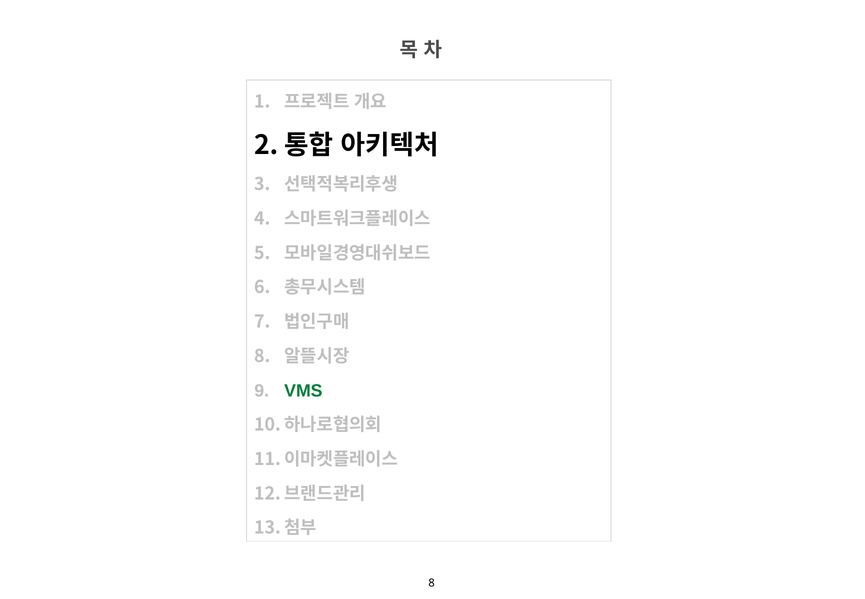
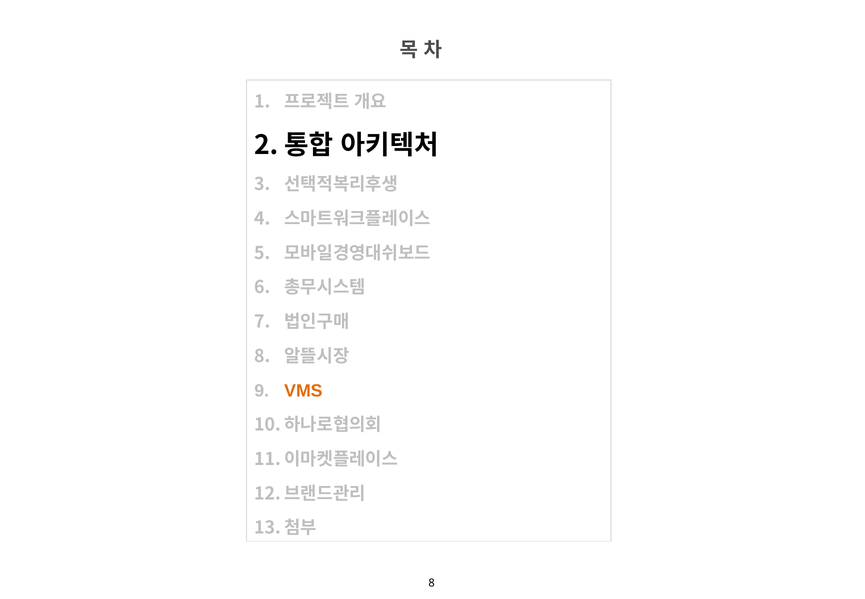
VMS colour: green -> orange (303, 391)
